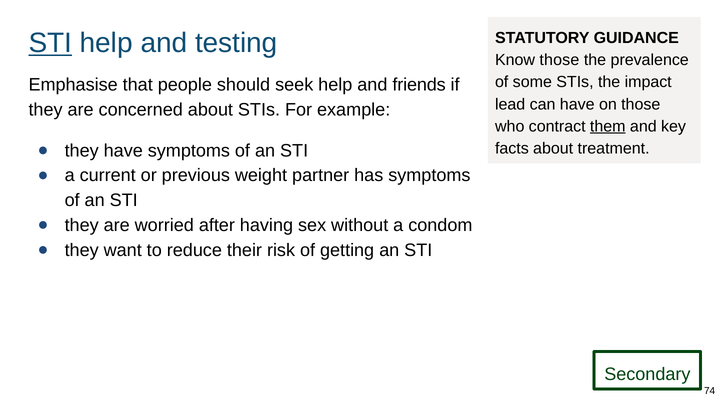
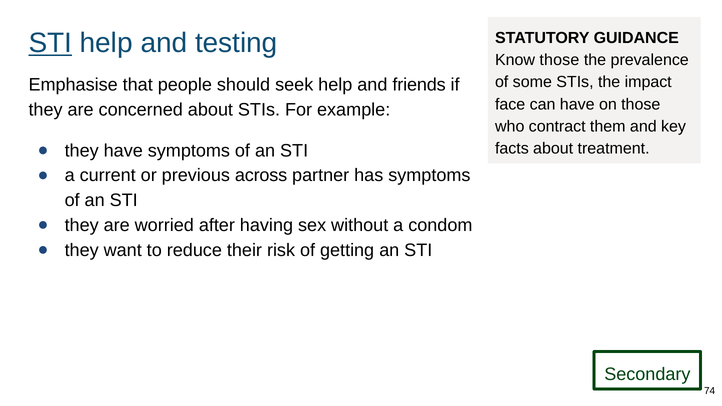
lead: lead -> face (510, 104)
them underline: present -> none (608, 126)
weight: weight -> across (261, 176)
